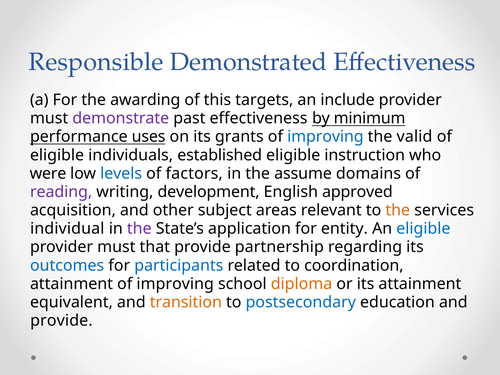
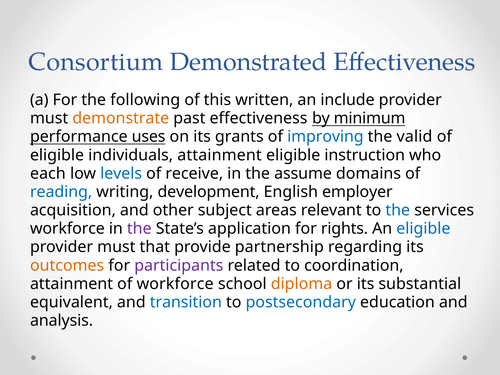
Responsible: Responsible -> Consortium (96, 62)
awarding: awarding -> following (145, 100)
targets: targets -> written (264, 100)
demonstrate colour: purple -> orange (121, 118)
individuals established: established -> attainment (220, 155)
were: were -> each (48, 173)
factors: factors -> receive (194, 173)
reading colour: purple -> blue (61, 192)
approved: approved -> employer (357, 192)
the colour: orange -> blue (398, 210)
individual: individual -> workforce (67, 229)
entity: entity -> rights (345, 229)
outcomes colour: blue -> orange (67, 265)
participants colour: blue -> purple (179, 265)
attainment of improving: improving -> workforce (175, 284)
its attainment: attainment -> substantial (420, 284)
transition colour: orange -> blue (186, 302)
provide: provide -> analysis (62, 321)
